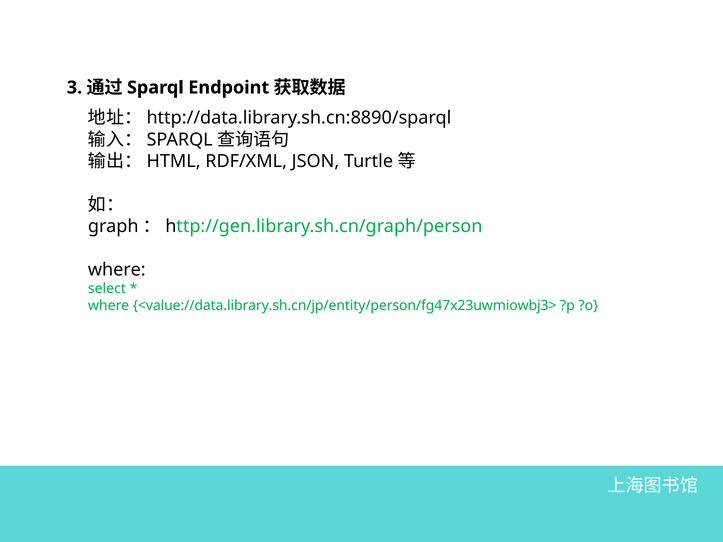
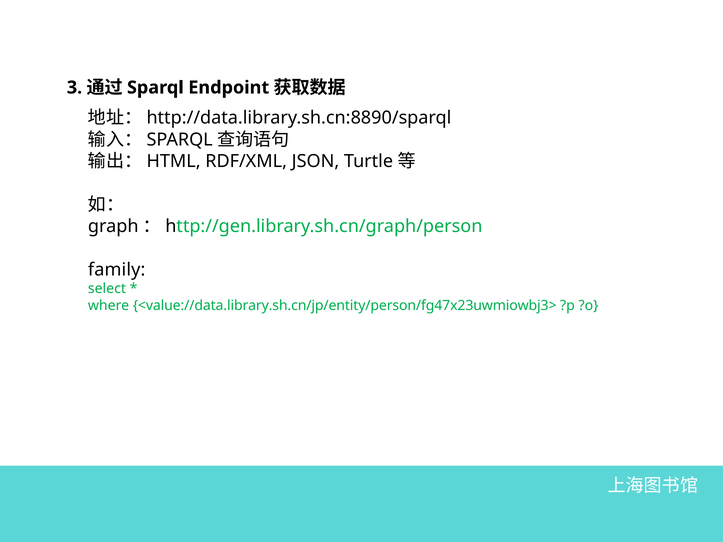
where: where -> family (117, 270)
